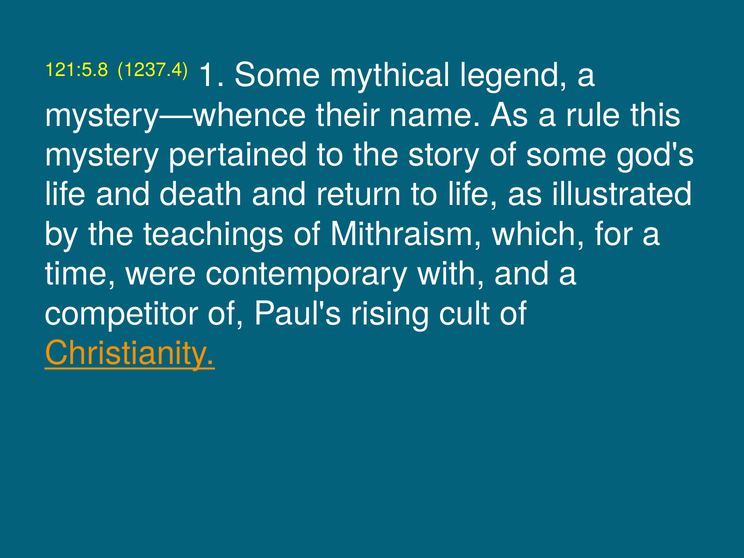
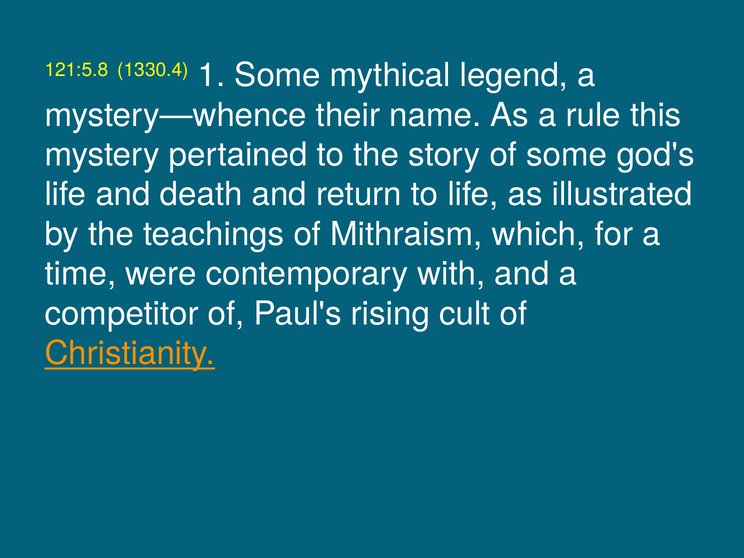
1237.4: 1237.4 -> 1330.4 (153, 70)
